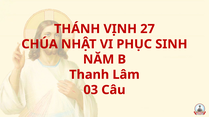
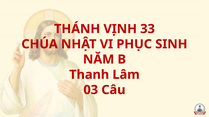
27: 27 -> 33 (148, 29)
